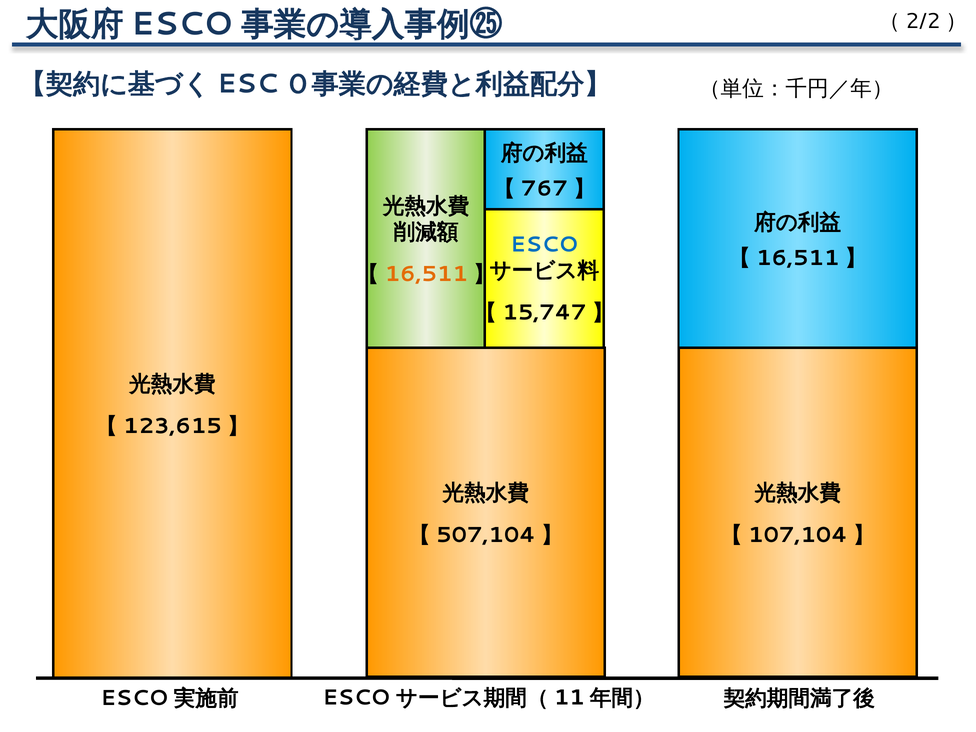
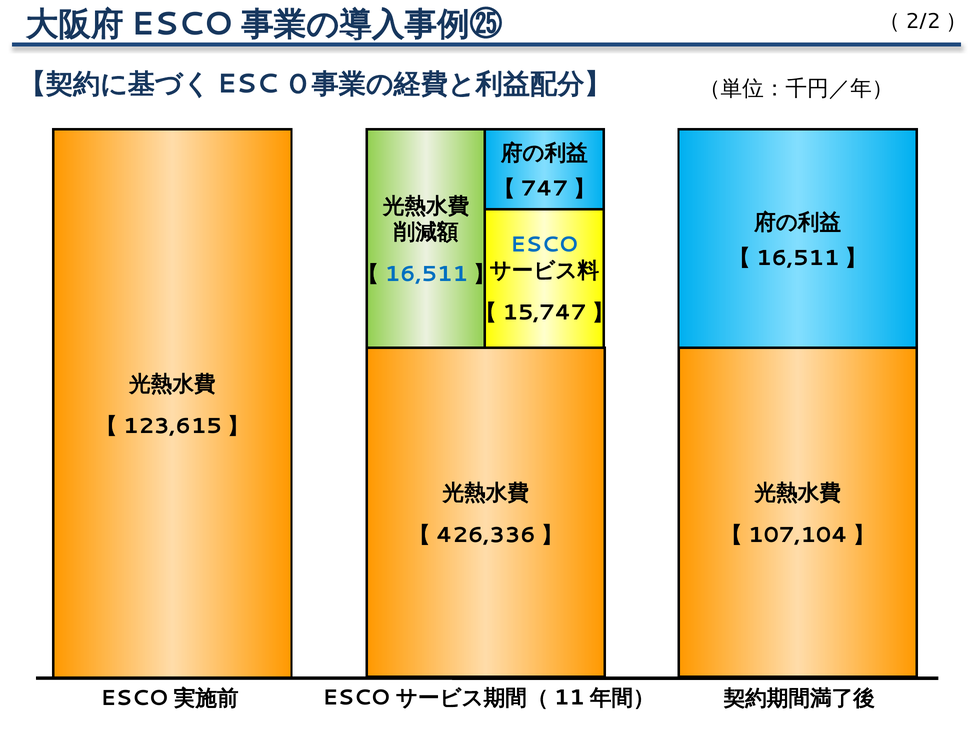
767: 767 -> 747 (545, 189)
16,511 colour: orange -> blue (426, 274)
507,104: 507,104 -> 426,336 (486, 535)
